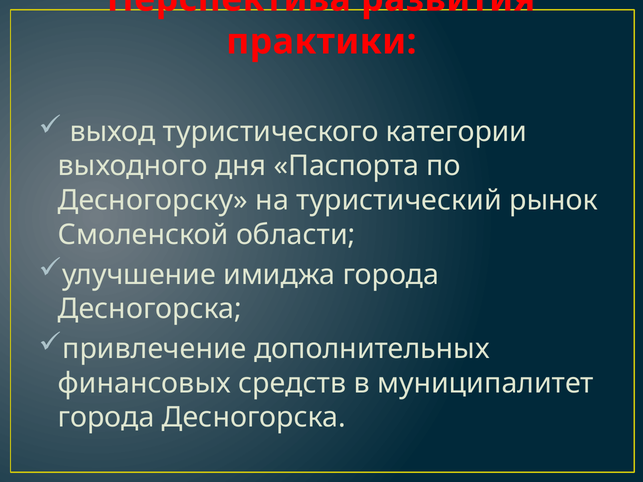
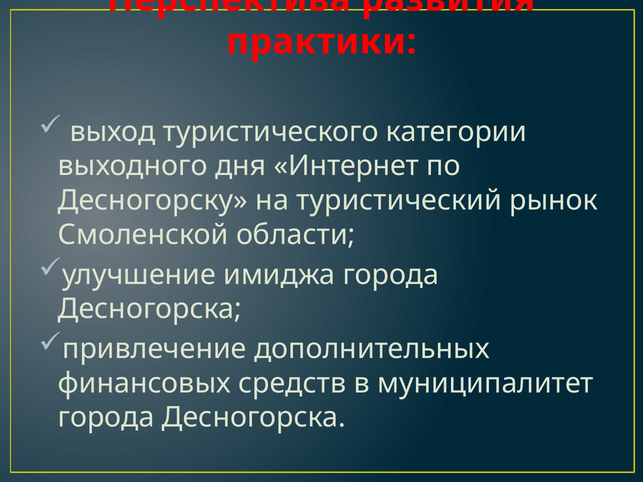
Паспорта: Паспорта -> Интернет (346, 166)
